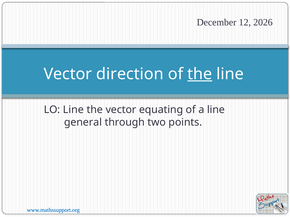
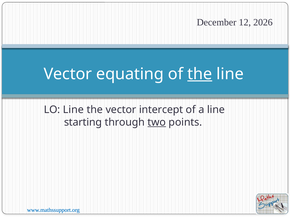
direction: direction -> equating (130, 74)
equating: equating -> intercept (161, 110)
general: general -> starting (83, 123)
two underline: none -> present (157, 123)
